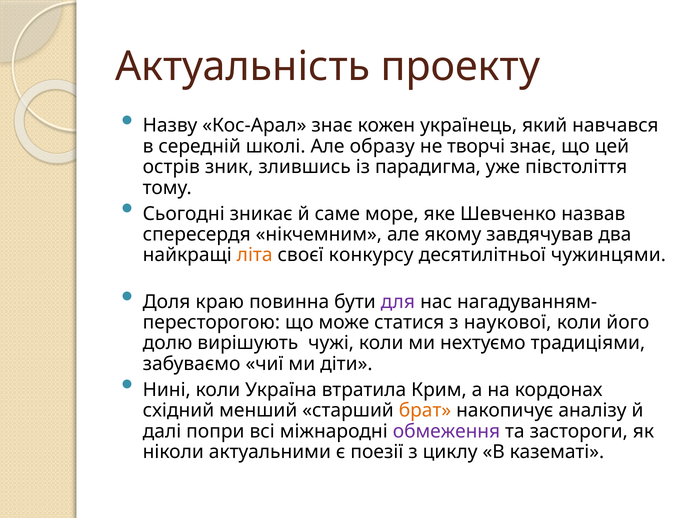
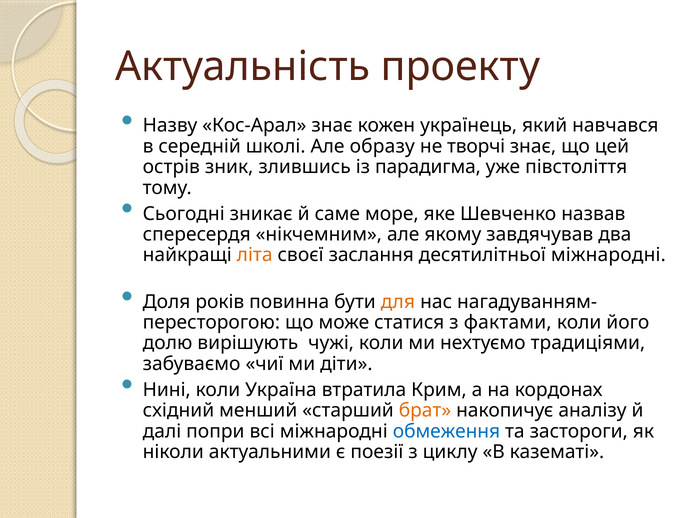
конкурсу: конкурсу -> заслання (371, 255)
десятилітньої чужинцями: чужинцями -> міжнародні (608, 255)
краю: краю -> років (220, 301)
для colour: purple -> orange (398, 301)
наукової: наукової -> фактами (508, 322)
обмеження colour: purple -> blue (446, 431)
